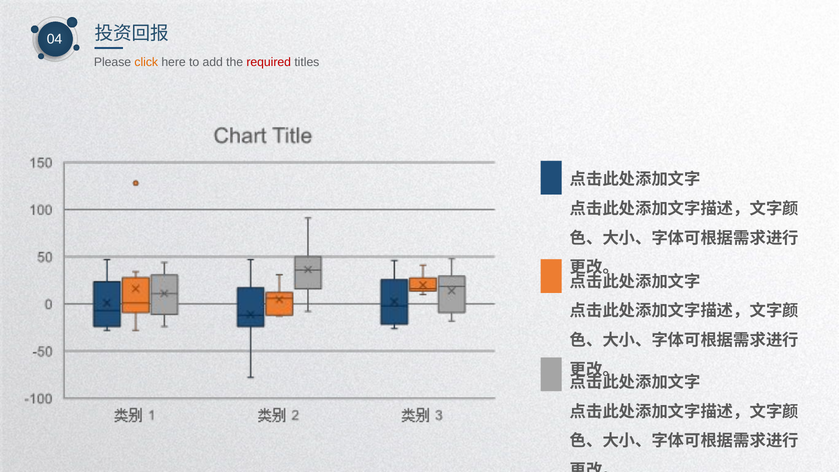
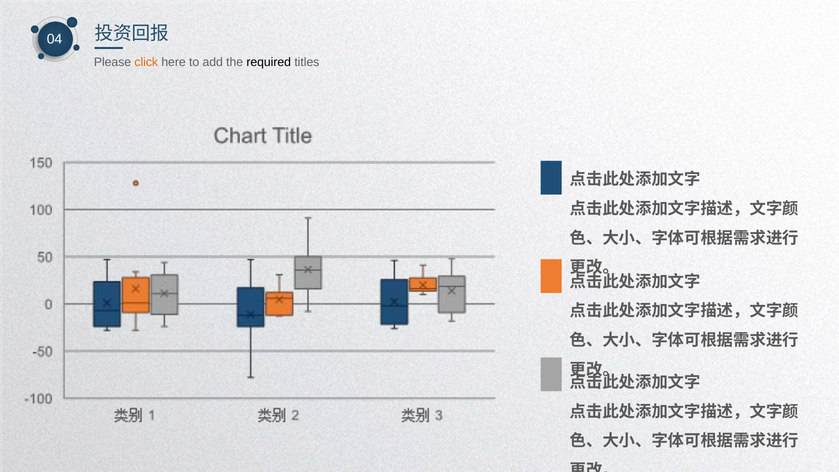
required colour: red -> black (269, 62)
